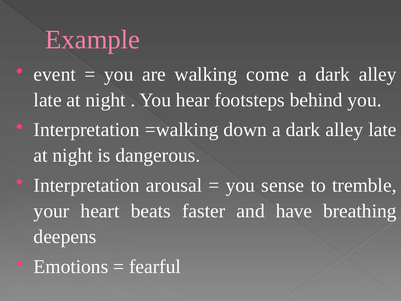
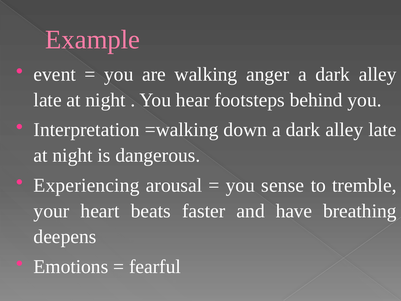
come: come -> anger (268, 74)
Interpretation: Interpretation -> Experiencing (87, 185)
